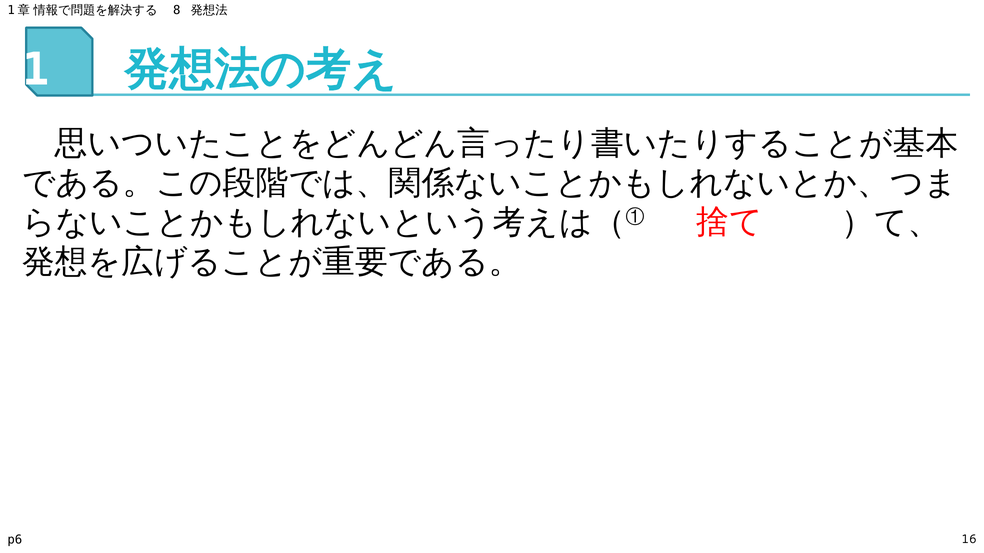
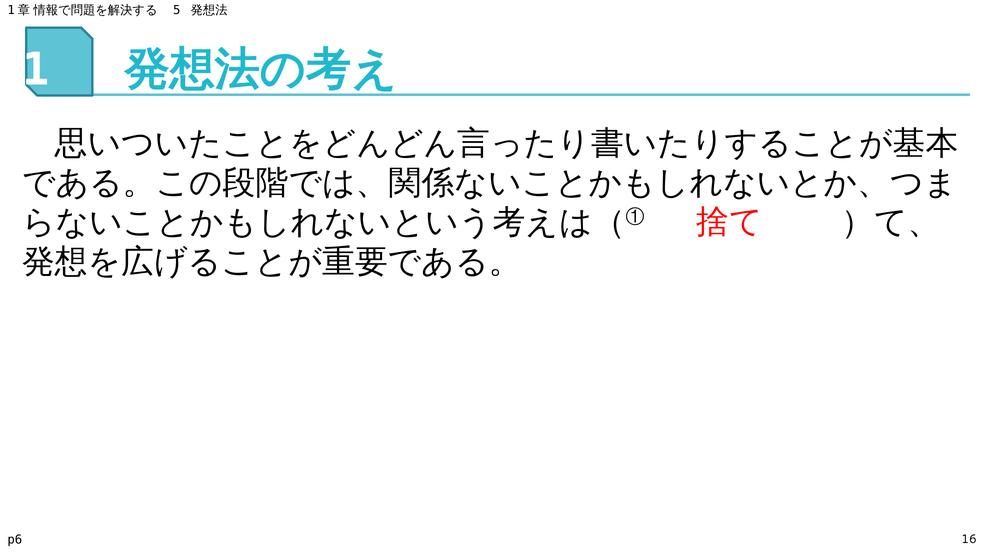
8: 8 -> 5 (177, 10)
